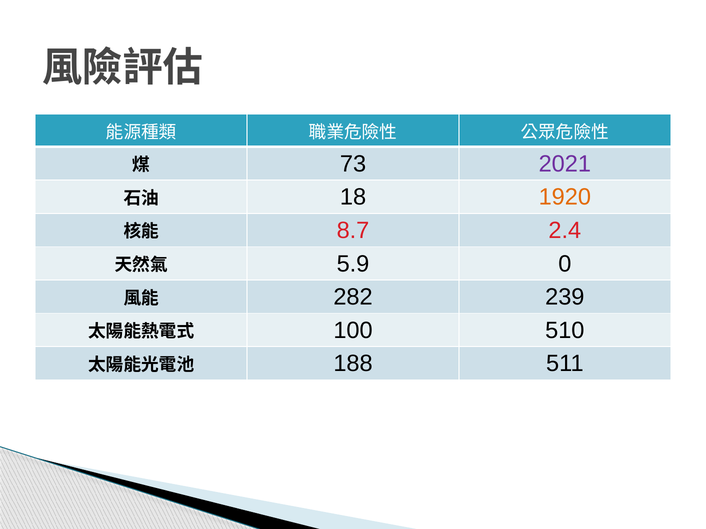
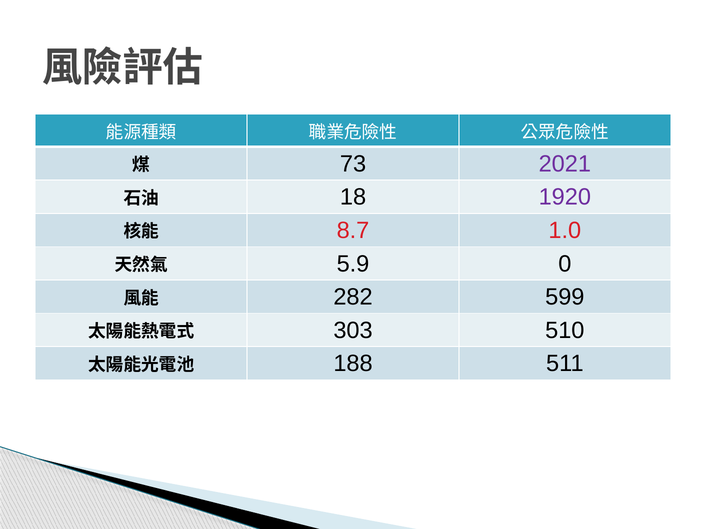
1920 colour: orange -> purple (565, 197)
2.4: 2.4 -> 1.0 (565, 231)
239: 239 -> 599 (565, 297)
100: 100 -> 303 (353, 331)
